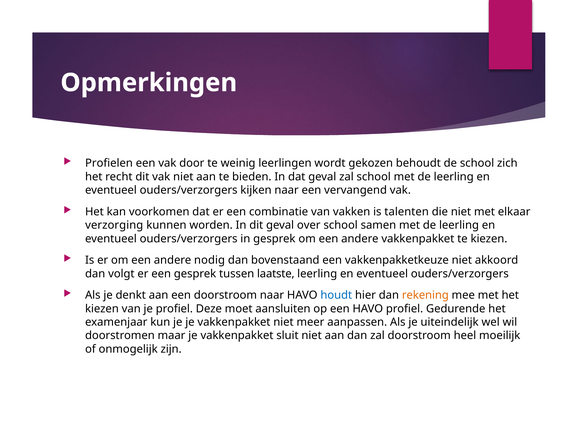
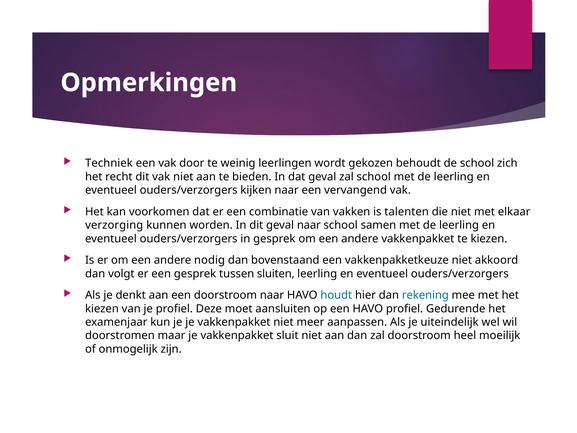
Profielen: Profielen -> Techniek (109, 163)
geval over: over -> naar (309, 225)
laatste: laatste -> sluiten (276, 274)
rekening colour: orange -> blue (425, 295)
